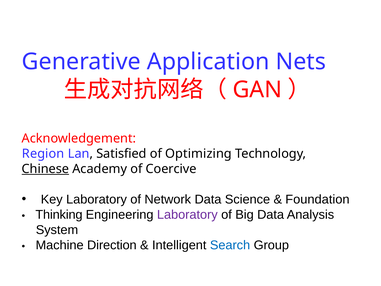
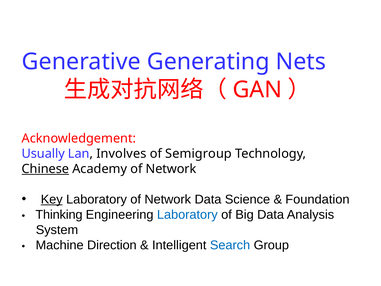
Application: Application -> Generating (208, 62)
Region: Region -> Usually (43, 154)
Satisfied: Satisfied -> Involves (121, 154)
Optimizing: Optimizing -> Semigroup (198, 154)
Academy of Coercive: Coercive -> Network (171, 169)
Key underline: none -> present (52, 199)
Laboratory colour: purple -> blue (187, 215)
